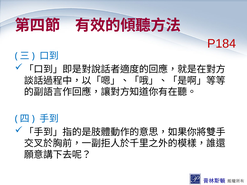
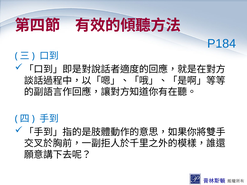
P184 colour: red -> blue (222, 44)
